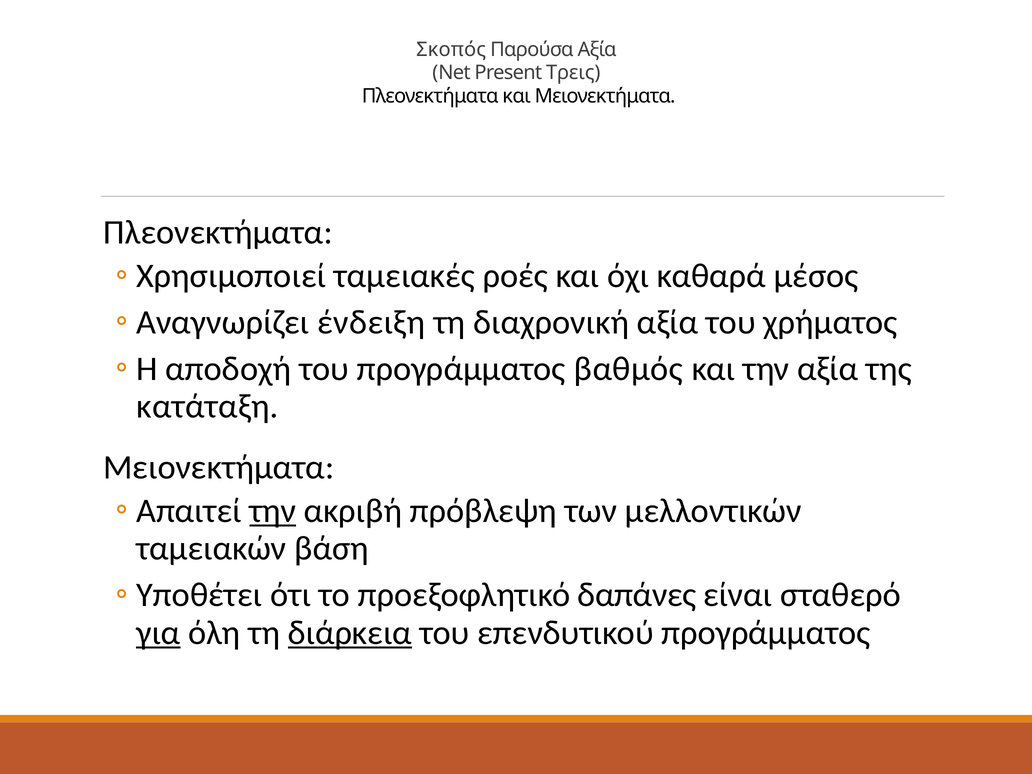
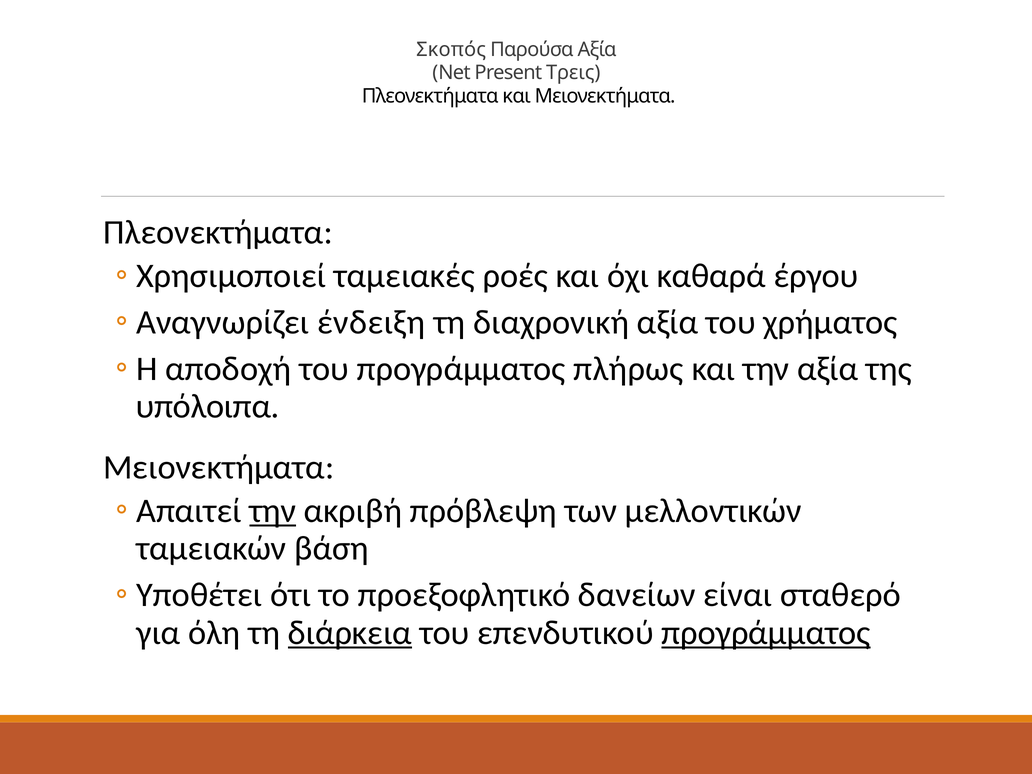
μέσος: μέσος -> έργου (816, 276)
βαθμός: βαθμός -> πλήρως (628, 369)
κατάταξη: κατάταξη -> υπόλοιπα (208, 406)
δαπάνες: δαπάνες -> δανείων (637, 595)
για underline: present -> none (158, 633)
προγράμματος underline: none -> present (766, 633)
